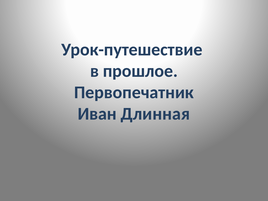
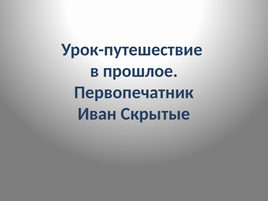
Длинная: Длинная -> Скрытые (155, 114)
